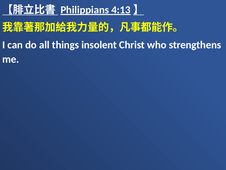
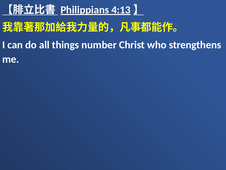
insolent: insolent -> number (99, 45)
